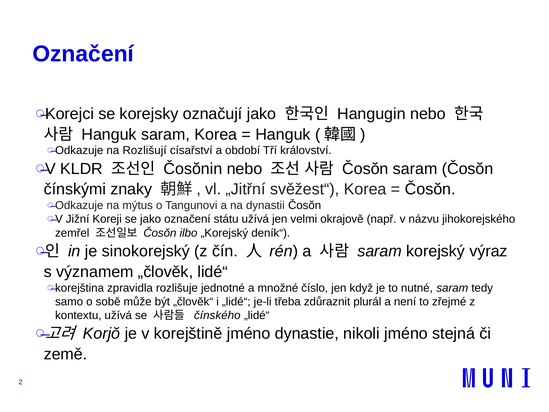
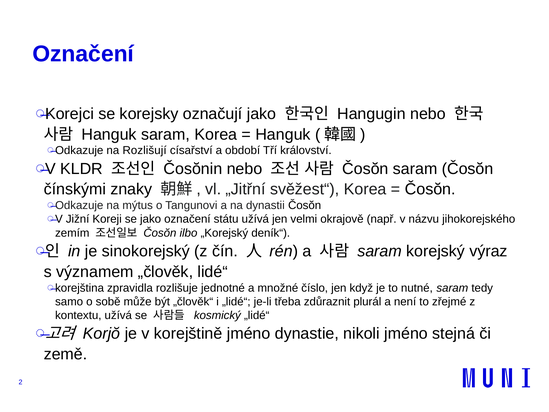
zemřel: zemřel -> zemím (72, 233)
čínského: čínského -> kosmický (217, 315)
